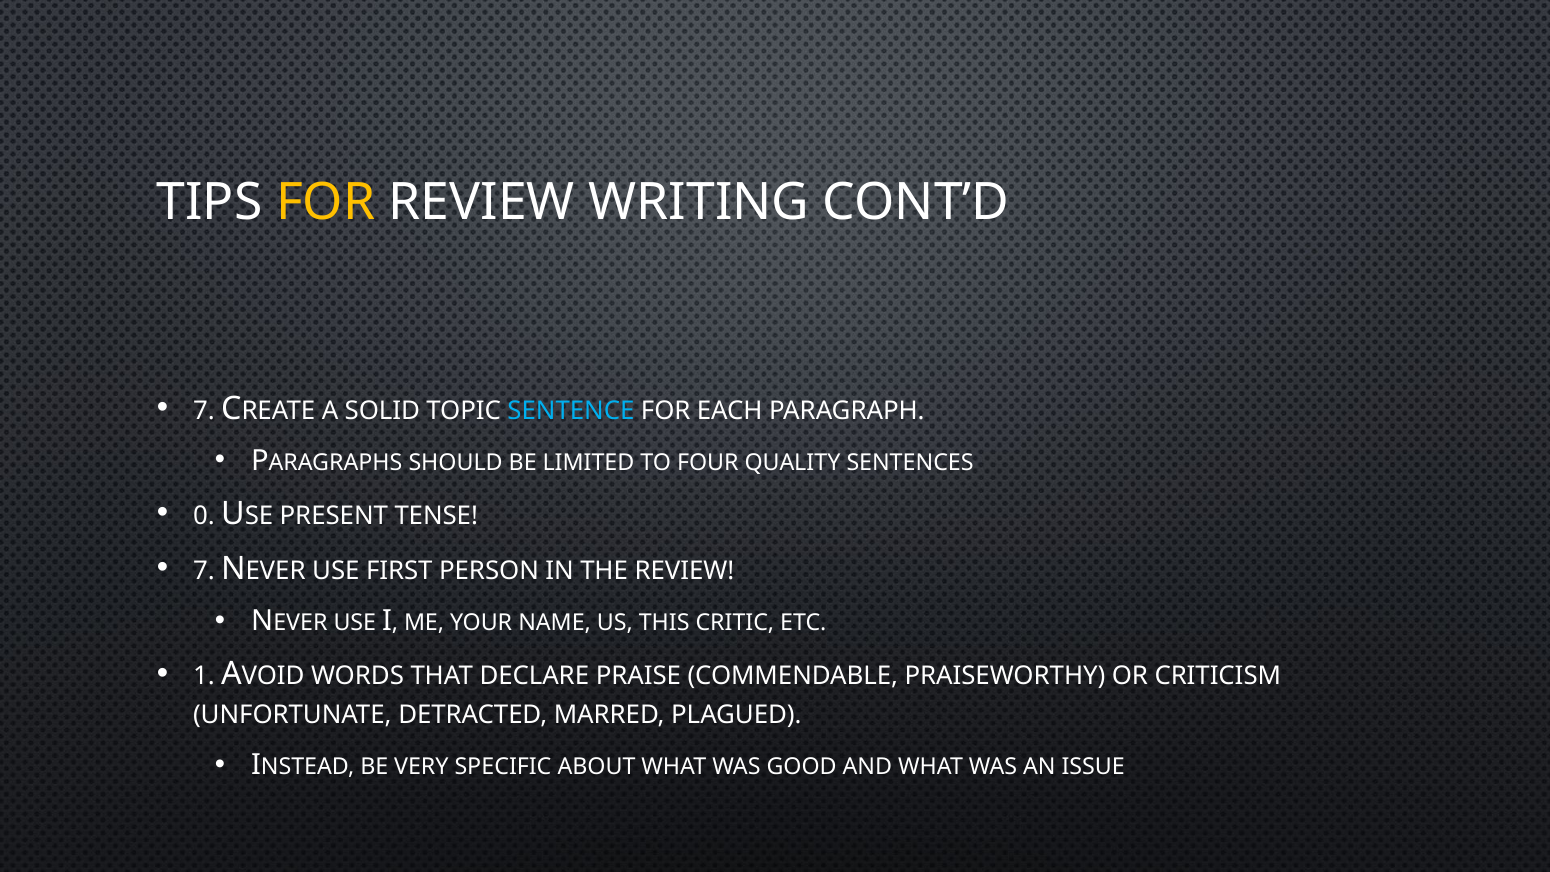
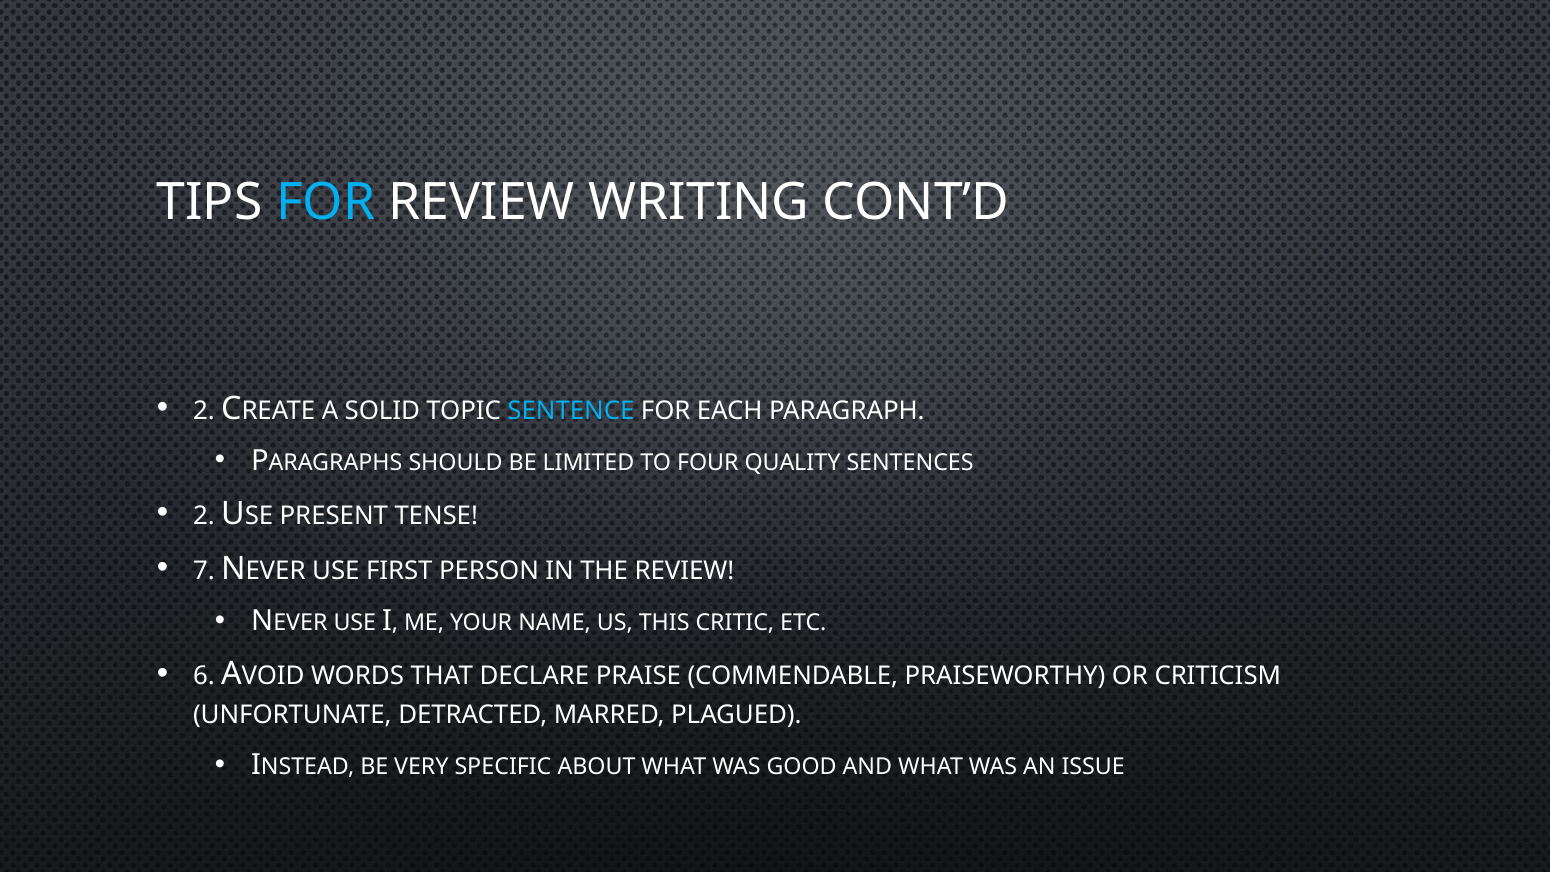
FOR colour: yellow -> light blue (326, 202)
7: 7 -> 2 (204, 411)
0: 0 -> 2 (204, 516)
1: 1 -> 6 (204, 676)
